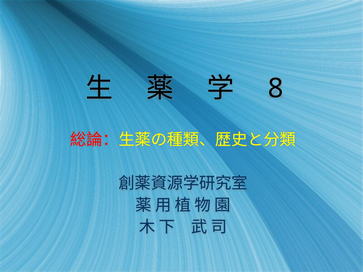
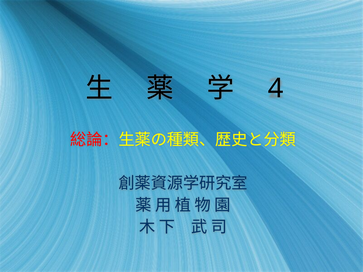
8: 8 -> 4 (276, 89)
